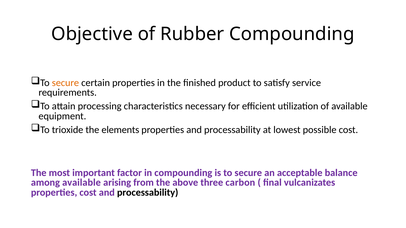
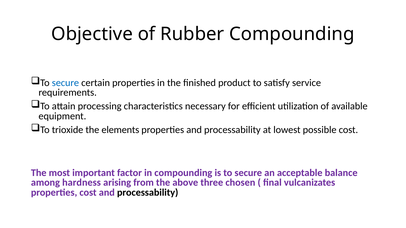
secure colour: orange -> blue (65, 83)
among available: available -> hardness (82, 183)
carbon: carbon -> chosen (240, 183)
